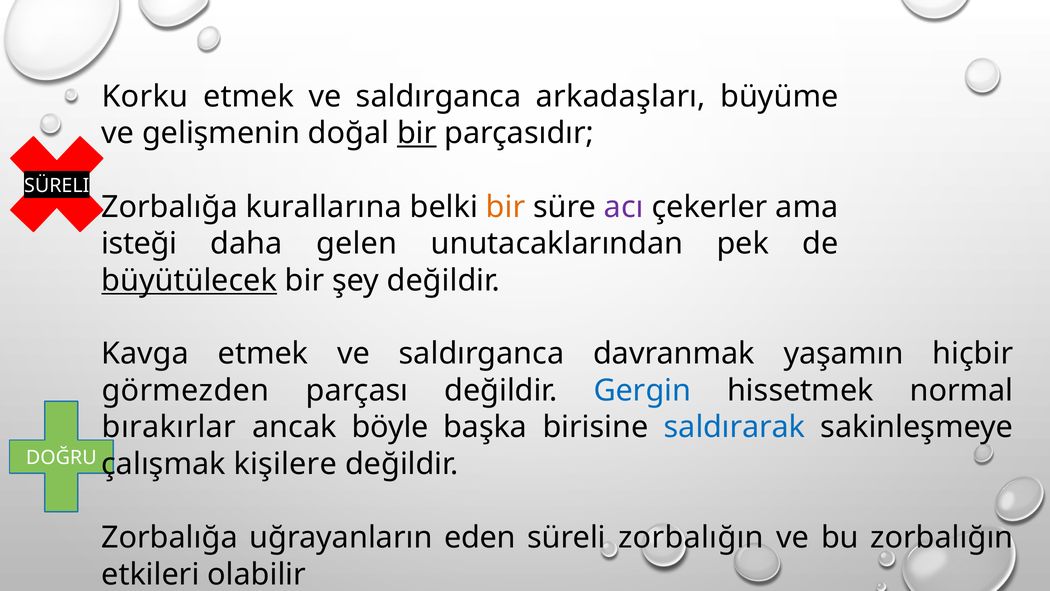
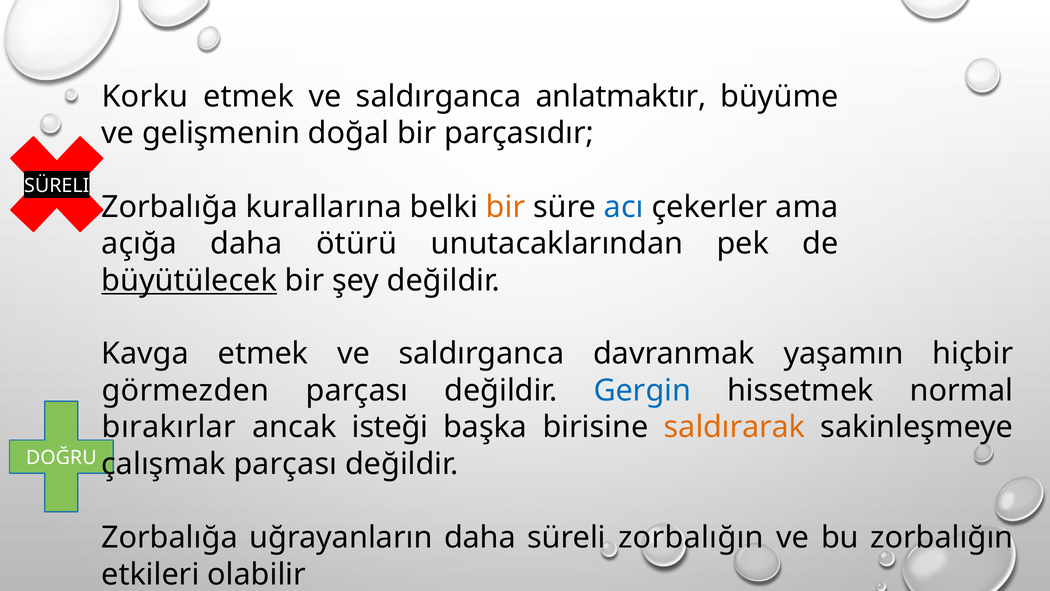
arkadaşları: arkadaşları -> anlatmaktır (621, 96)
bir underline: present -> none (417, 133)
acı colour: purple -> blue (624, 207)
isteği: isteği -> açığa (139, 244)
gelen: gelen -> ötürü (357, 244)
böyle: böyle -> isteği (390, 427)
saldırarak colour: blue -> orange (735, 427)
çalışmak kişilere: kişilere -> parçası (285, 464)
uğrayanların eden: eden -> daha (480, 537)
